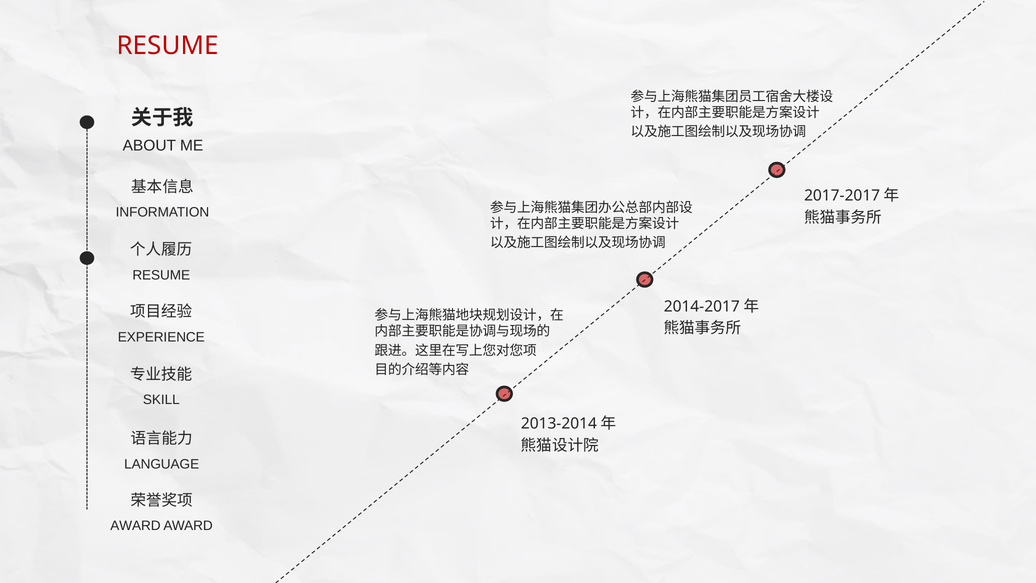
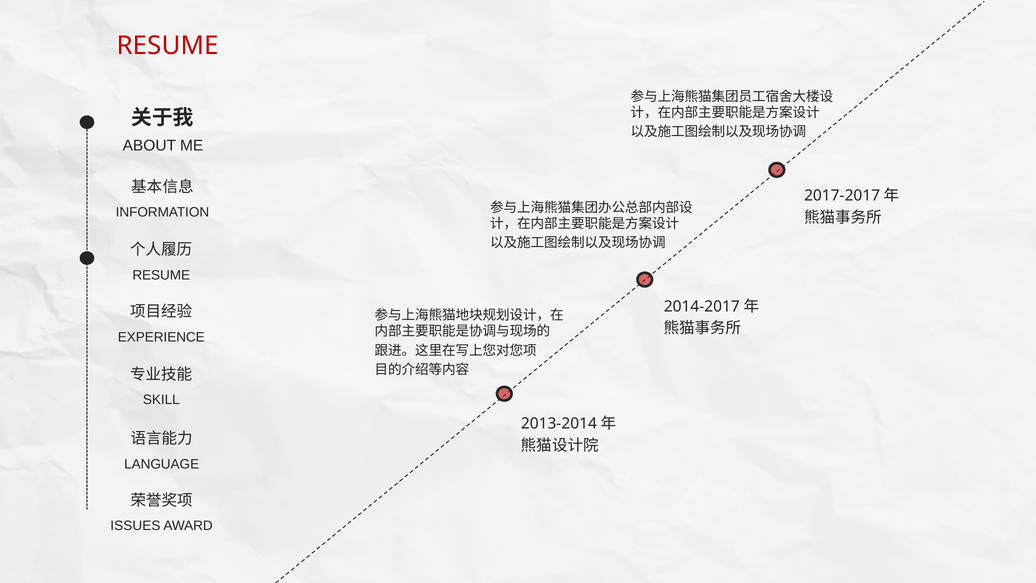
AWARD: AWARD -> ISSUES (135, 526)
